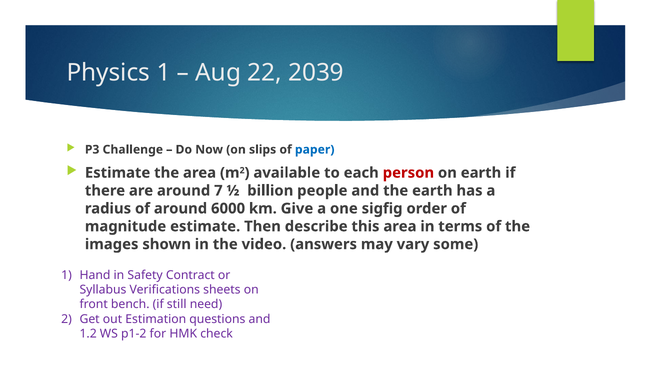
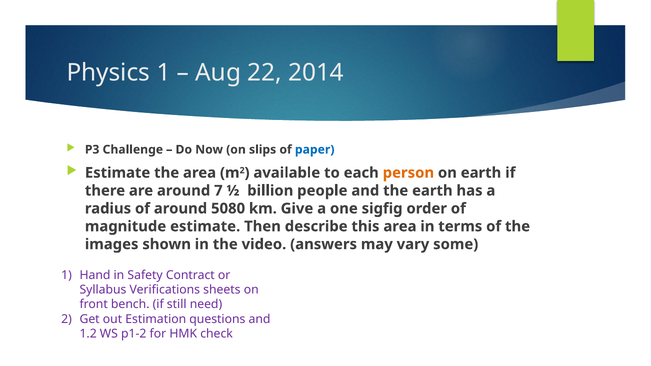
2039: 2039 -> 2014 (316, 73)
person colour: red -> orange (408, 173)
6000: 6000 -> 5080 (228, 209)
